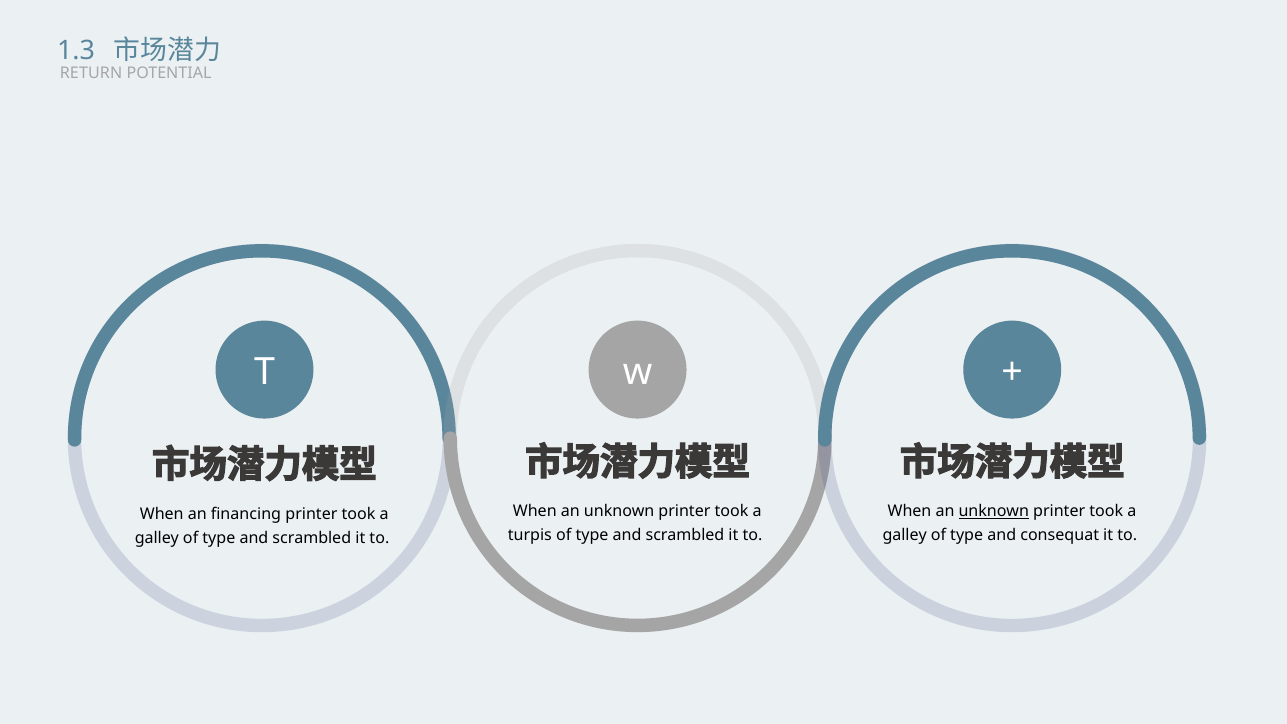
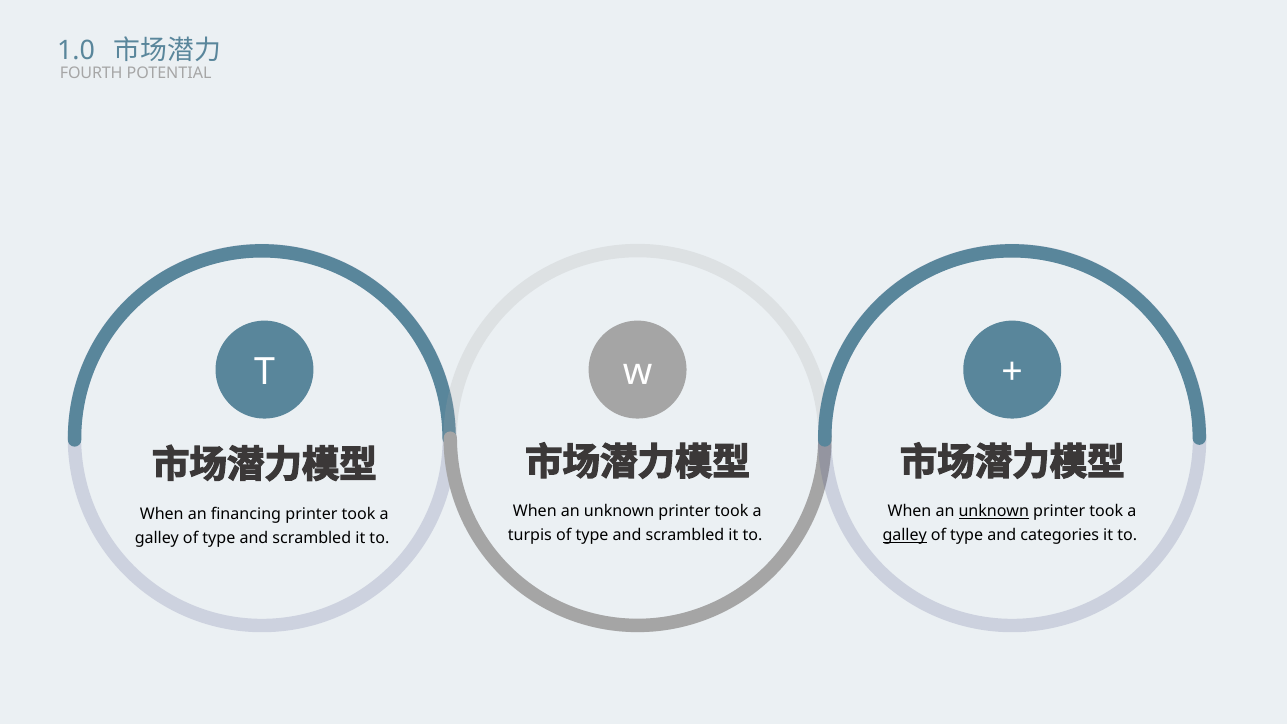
1.3: 1.3 -> 1.0 (76, 50)
RETURN: RETURN -> FOURTH (91, 73)
galley underline: none -> present (905, 535)
consequat: consequat -> categories (1060, 535)
